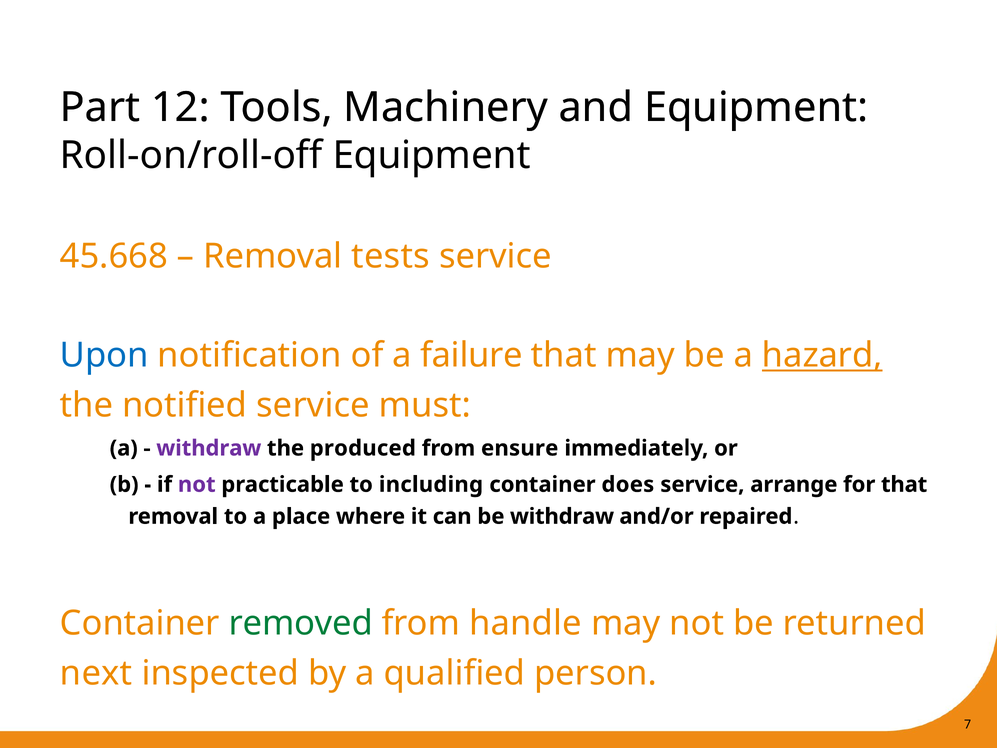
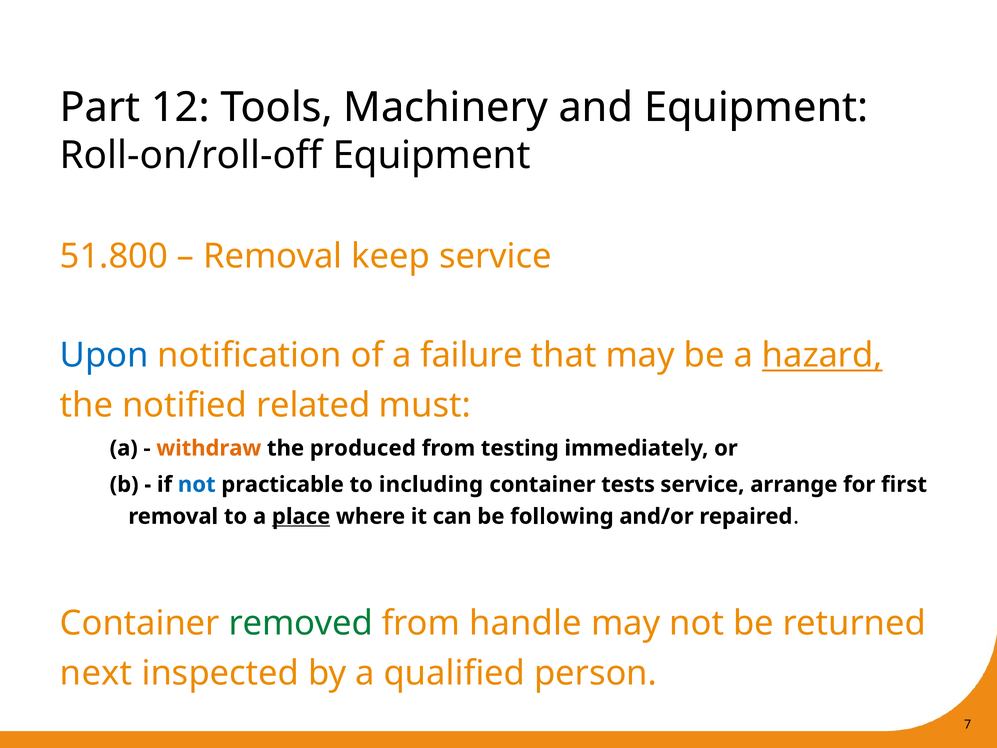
45.668: 45.668 -> 51.800 (114, 256)
tests: tests -> keep (391, 256)
notified service: service -> related (313, 405)
withdraw colour: purple -> orange (209, 448)
ensure: ensure -> testing (520, 448)
not colour: purple -> blue (197, 484)
does: does -> tests (628, 484)
for that: that -> first (904, 484)
place underline: none -> present (301, 516)
be withdraw: withdraw -> following (562, 516)
